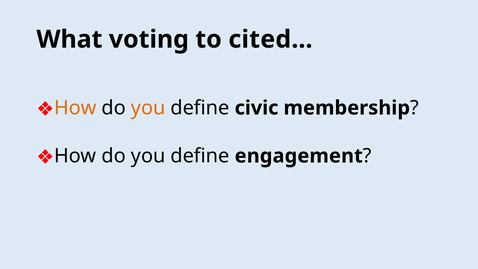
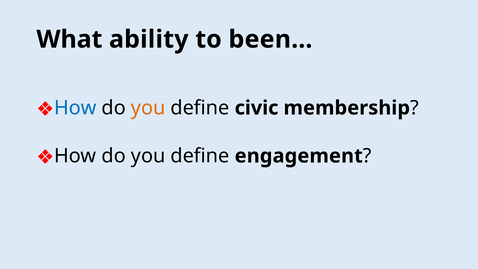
voting: voting -> ability (149, 39)
cited…: cited… -> been… (271, 39)
How colour: orange -> blue (75, 108)
